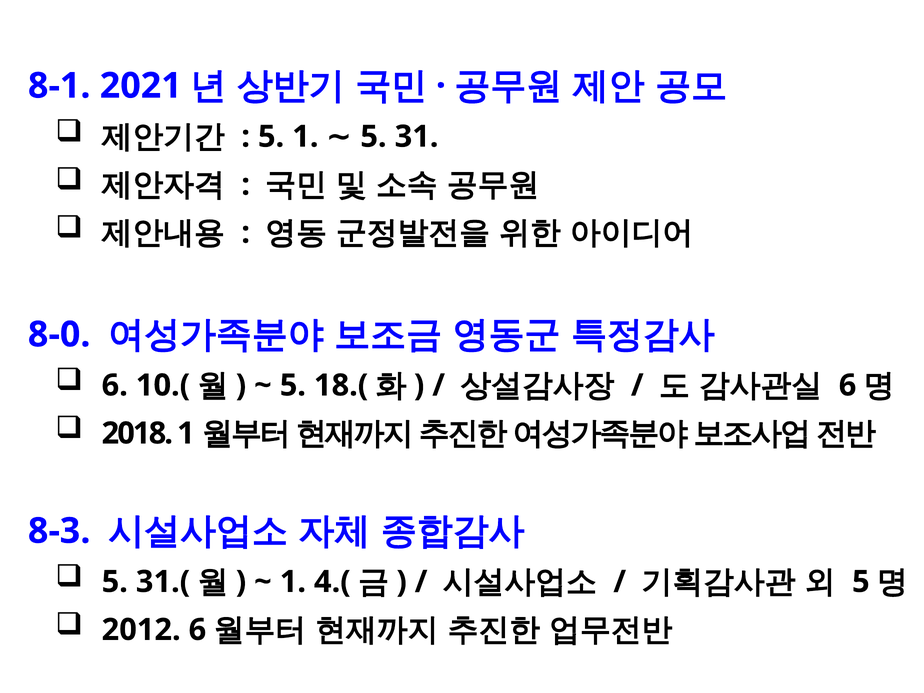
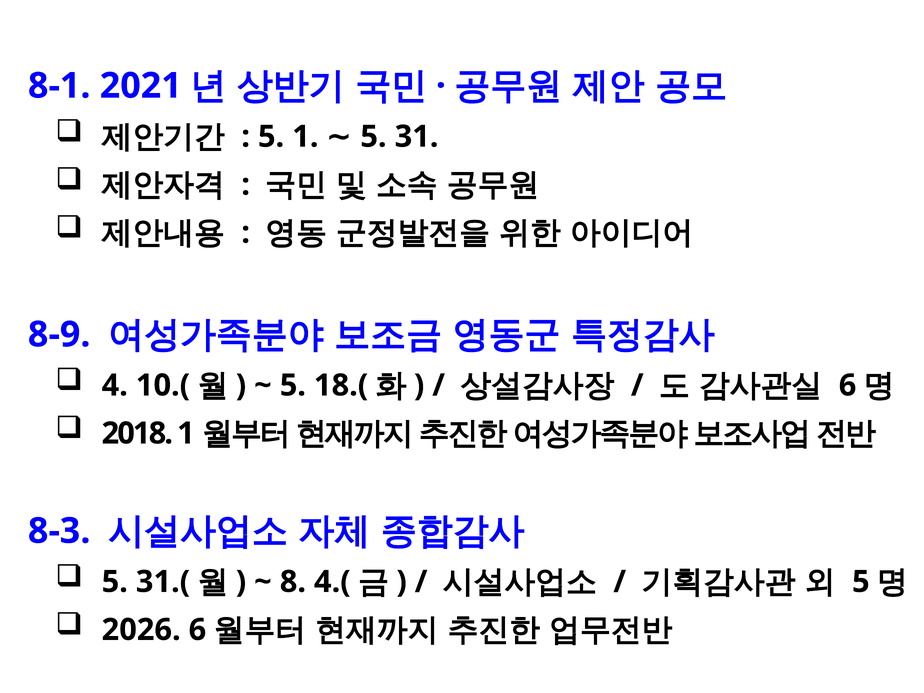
8-0: 8-0 -> 8-9 (59, 335)
6: 6 -> 4 (115, 385)
1: 1 -> 8 (293, 582)
2012: 2012 -> 2026 (141, 630)
